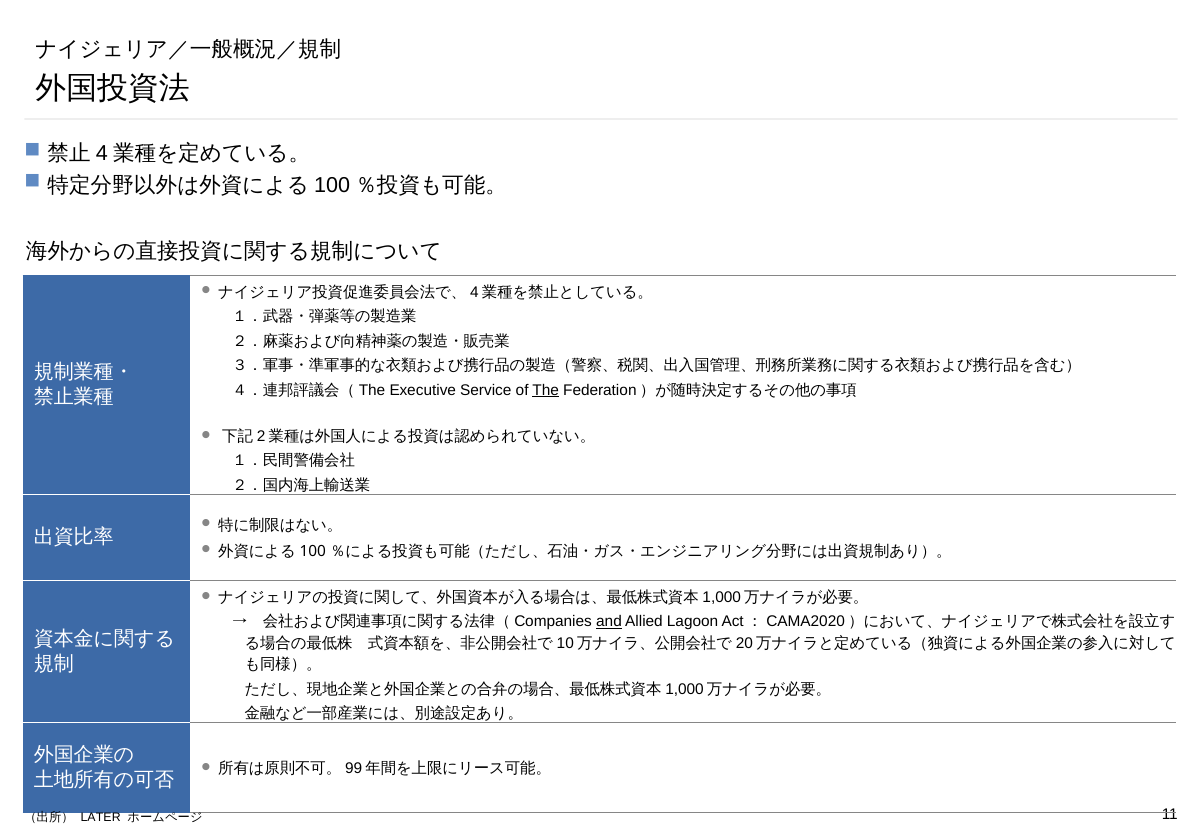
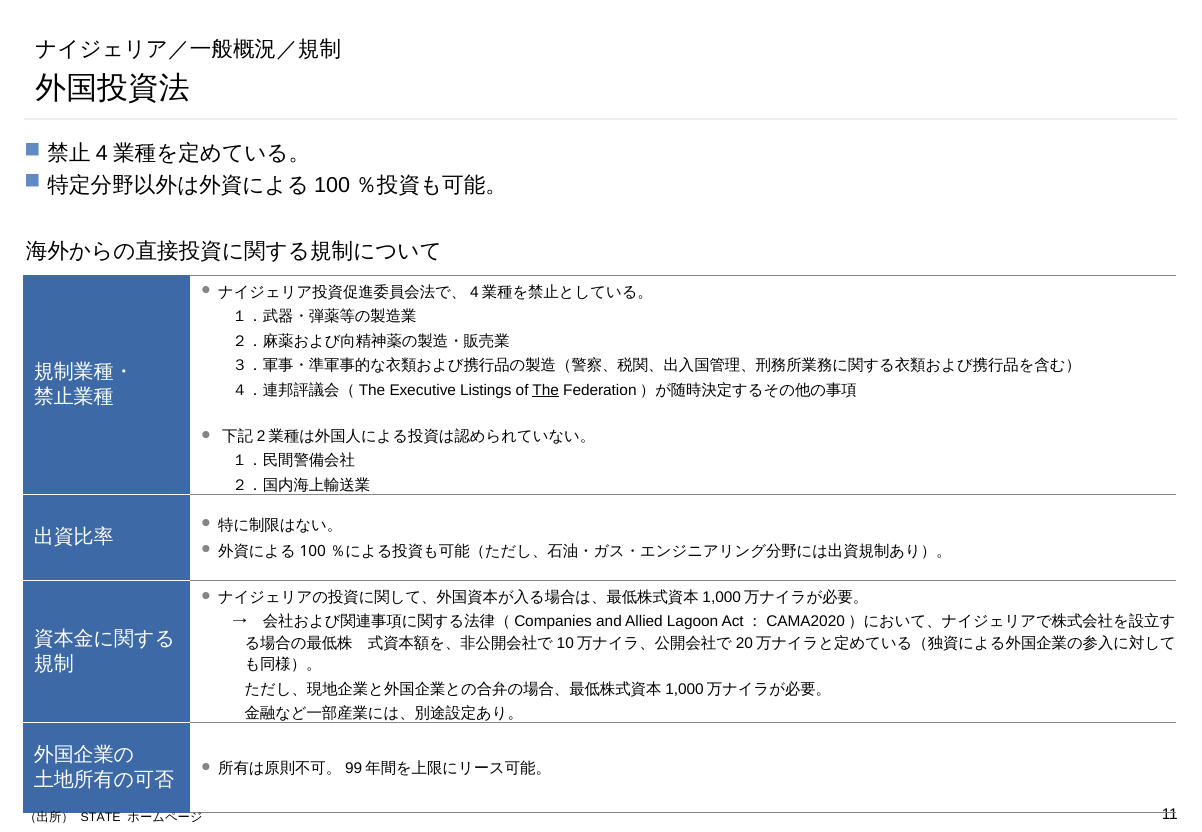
Service: Service -> Listings (486, 390)
and underline: present -> none (609, 622)
LATER: LATER -> STATE (101, 817)
